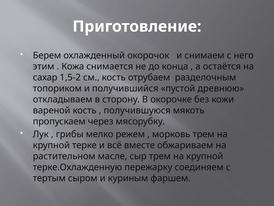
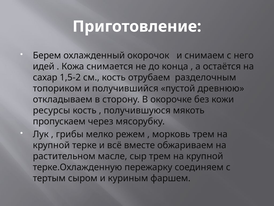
этим: этим -> идей (44, 66)
вареной: вареной -> ресурсы (52, 110)
